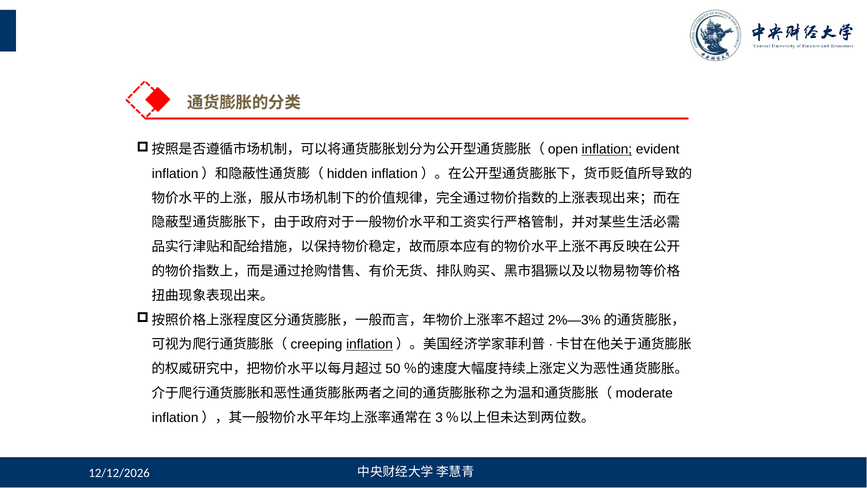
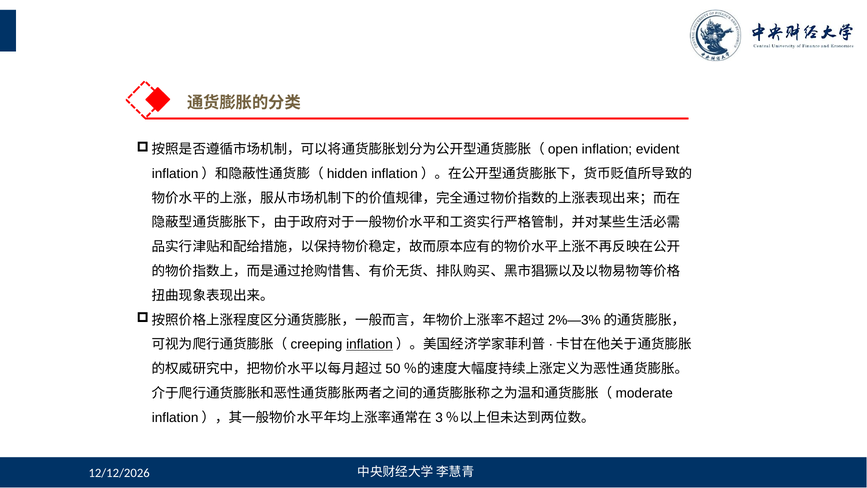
inflation underline: present -> none (607, 149)
